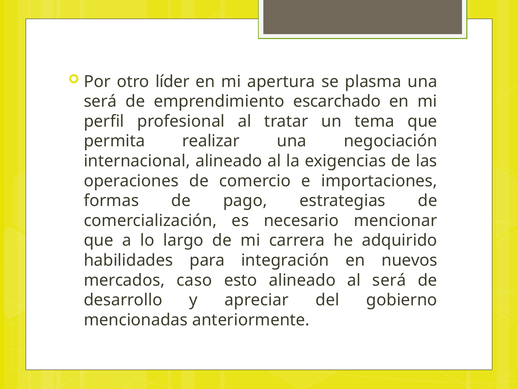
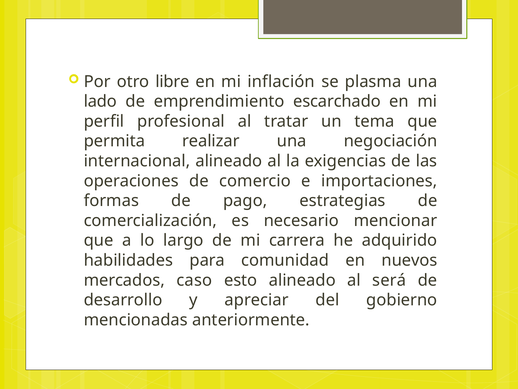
líder: líder -> libre (172, 81)
apertura: apertura -> inflación (281, 81)
será: será -> lado (100, 101)
integración: integración -> comunidad (285, 260)
